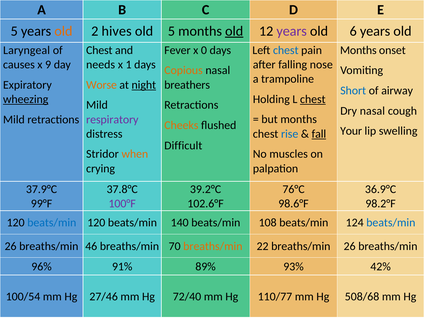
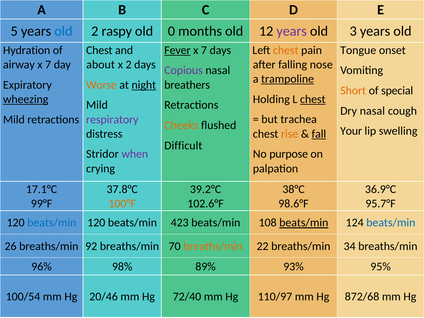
old colour: orange -> blue (63, 31)
hives: hives -> raspy (117, 31)
old 5: 5 -> 0 (171, 31)
old underline: present -> none (234, 31)
6: 6 -> 3 (353, 31)
chest colour: blue -> orange (286, 50)
Laryngeal: Laryngeal -> Hydration (27, 50)
Fever underline: none -> present (177, 50)
0: 0 -> 7 (204, 50)
Months: Months -> Tongue (358, 50)
causes: causes -> airway (19, 65)
9: 9 -> 7 (48, 65)
needs: needs -> about (101, 65)
x 1: 1 -> 2 (129, 65)
Copious colour: orange -> purple (184, 70)
trampoline underline: none -> present (288, 79)
Short colour: blue -> orange (353, 91)
airway: airway -> special (397, 91)
but months: months -> trachea (299, 119)
rise colour: blue -> orange (290, 134)
when colour: orange -> purple (135, 154)
muscles: muscles -> purpose (289, 154)
37.9°C: 37.9°C -> 17.1°C (42, 189)
76°C: 76°C -> 38°C (294, 189)
100°F colour: purple -> orange (122, 204)
98.2°F: 98.2°F -> 95.7°F (381, 204)
140: 140 -> 423 (180, 223)
beats/min underline: none -> present (304, 223)
46: 46 -> 92 (91, 246)
breaths/min 26: 26 -> 34 (350, 246)
91%: 91% -> 98% (122, 267)
42%: 42% -> 95% (381, 267)
27/46: 27/46 -> 20/46 (104, 296)
110/77: 110/77 -> 110/97 (275, 296)
508/68: 508/68 -> 872/68 (362, 296)
